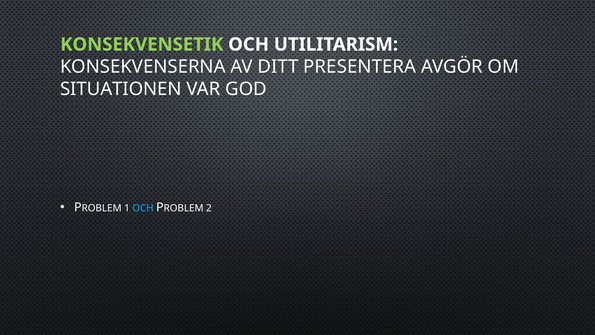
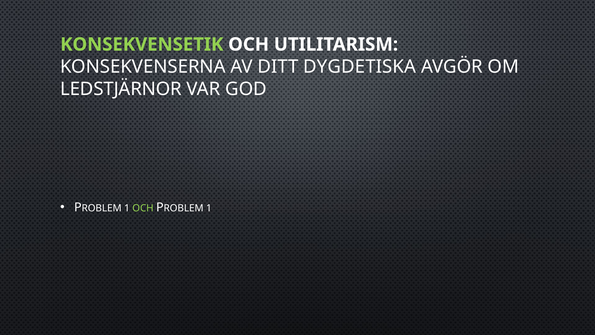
PRESENTERA: PRESENTERA -> DYGDETISKA (360, 67)
SITUATIONEN: SITUATIONEN -> LEDSTJÄRNOR (121, 89)
OCH colour: light blue -> light green (143, 208)
2: 2 -> 1 (209, 208)
